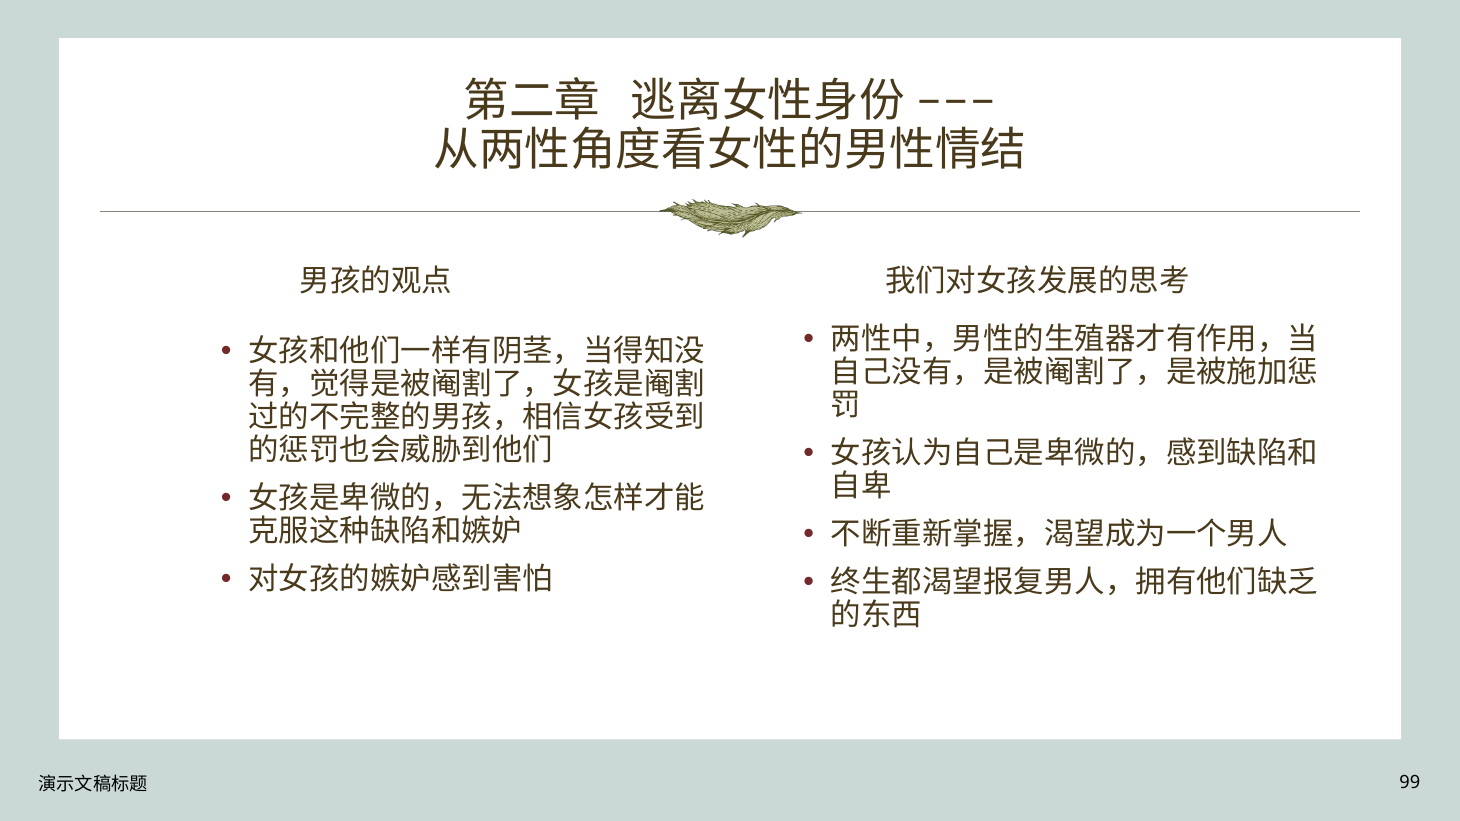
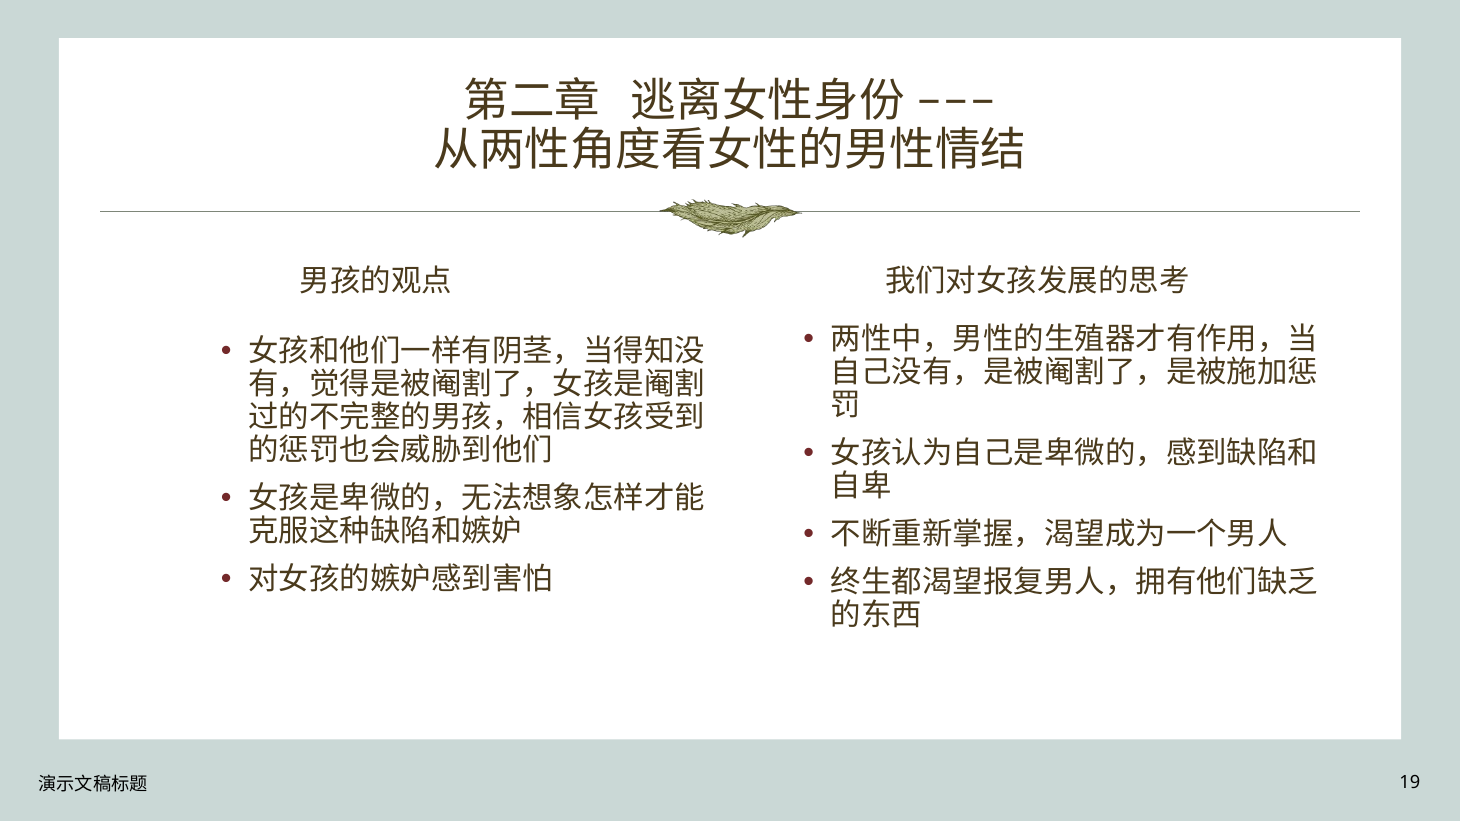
99: 99 -> 19 (1410, 783)
